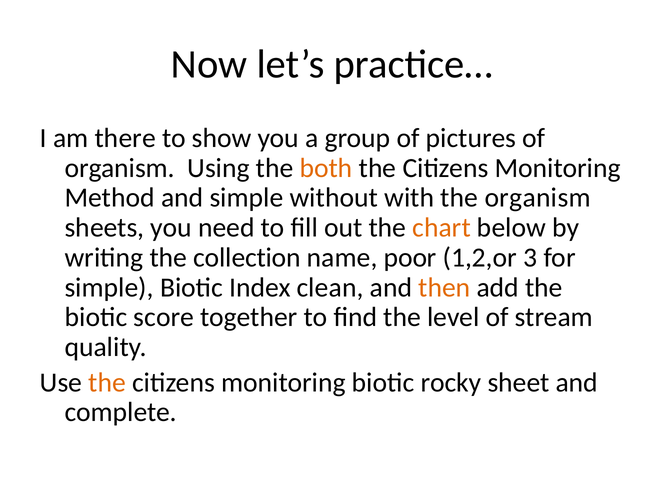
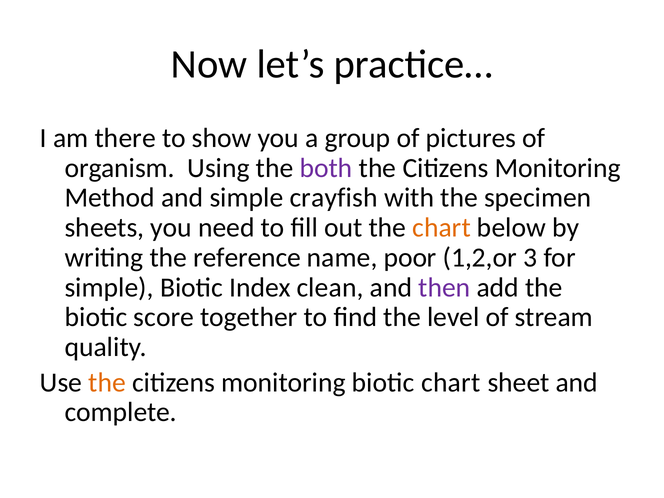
both colour: orange -> purple (326, 168)
without: without -> crayfish (334, 198)
the organism: organism -> specimen (538, 198)
collection: collection -> reference (247, 258)
then colour: orange -> purple (444, 287)
biotic rocky: rocky -> chart (451, 382)
